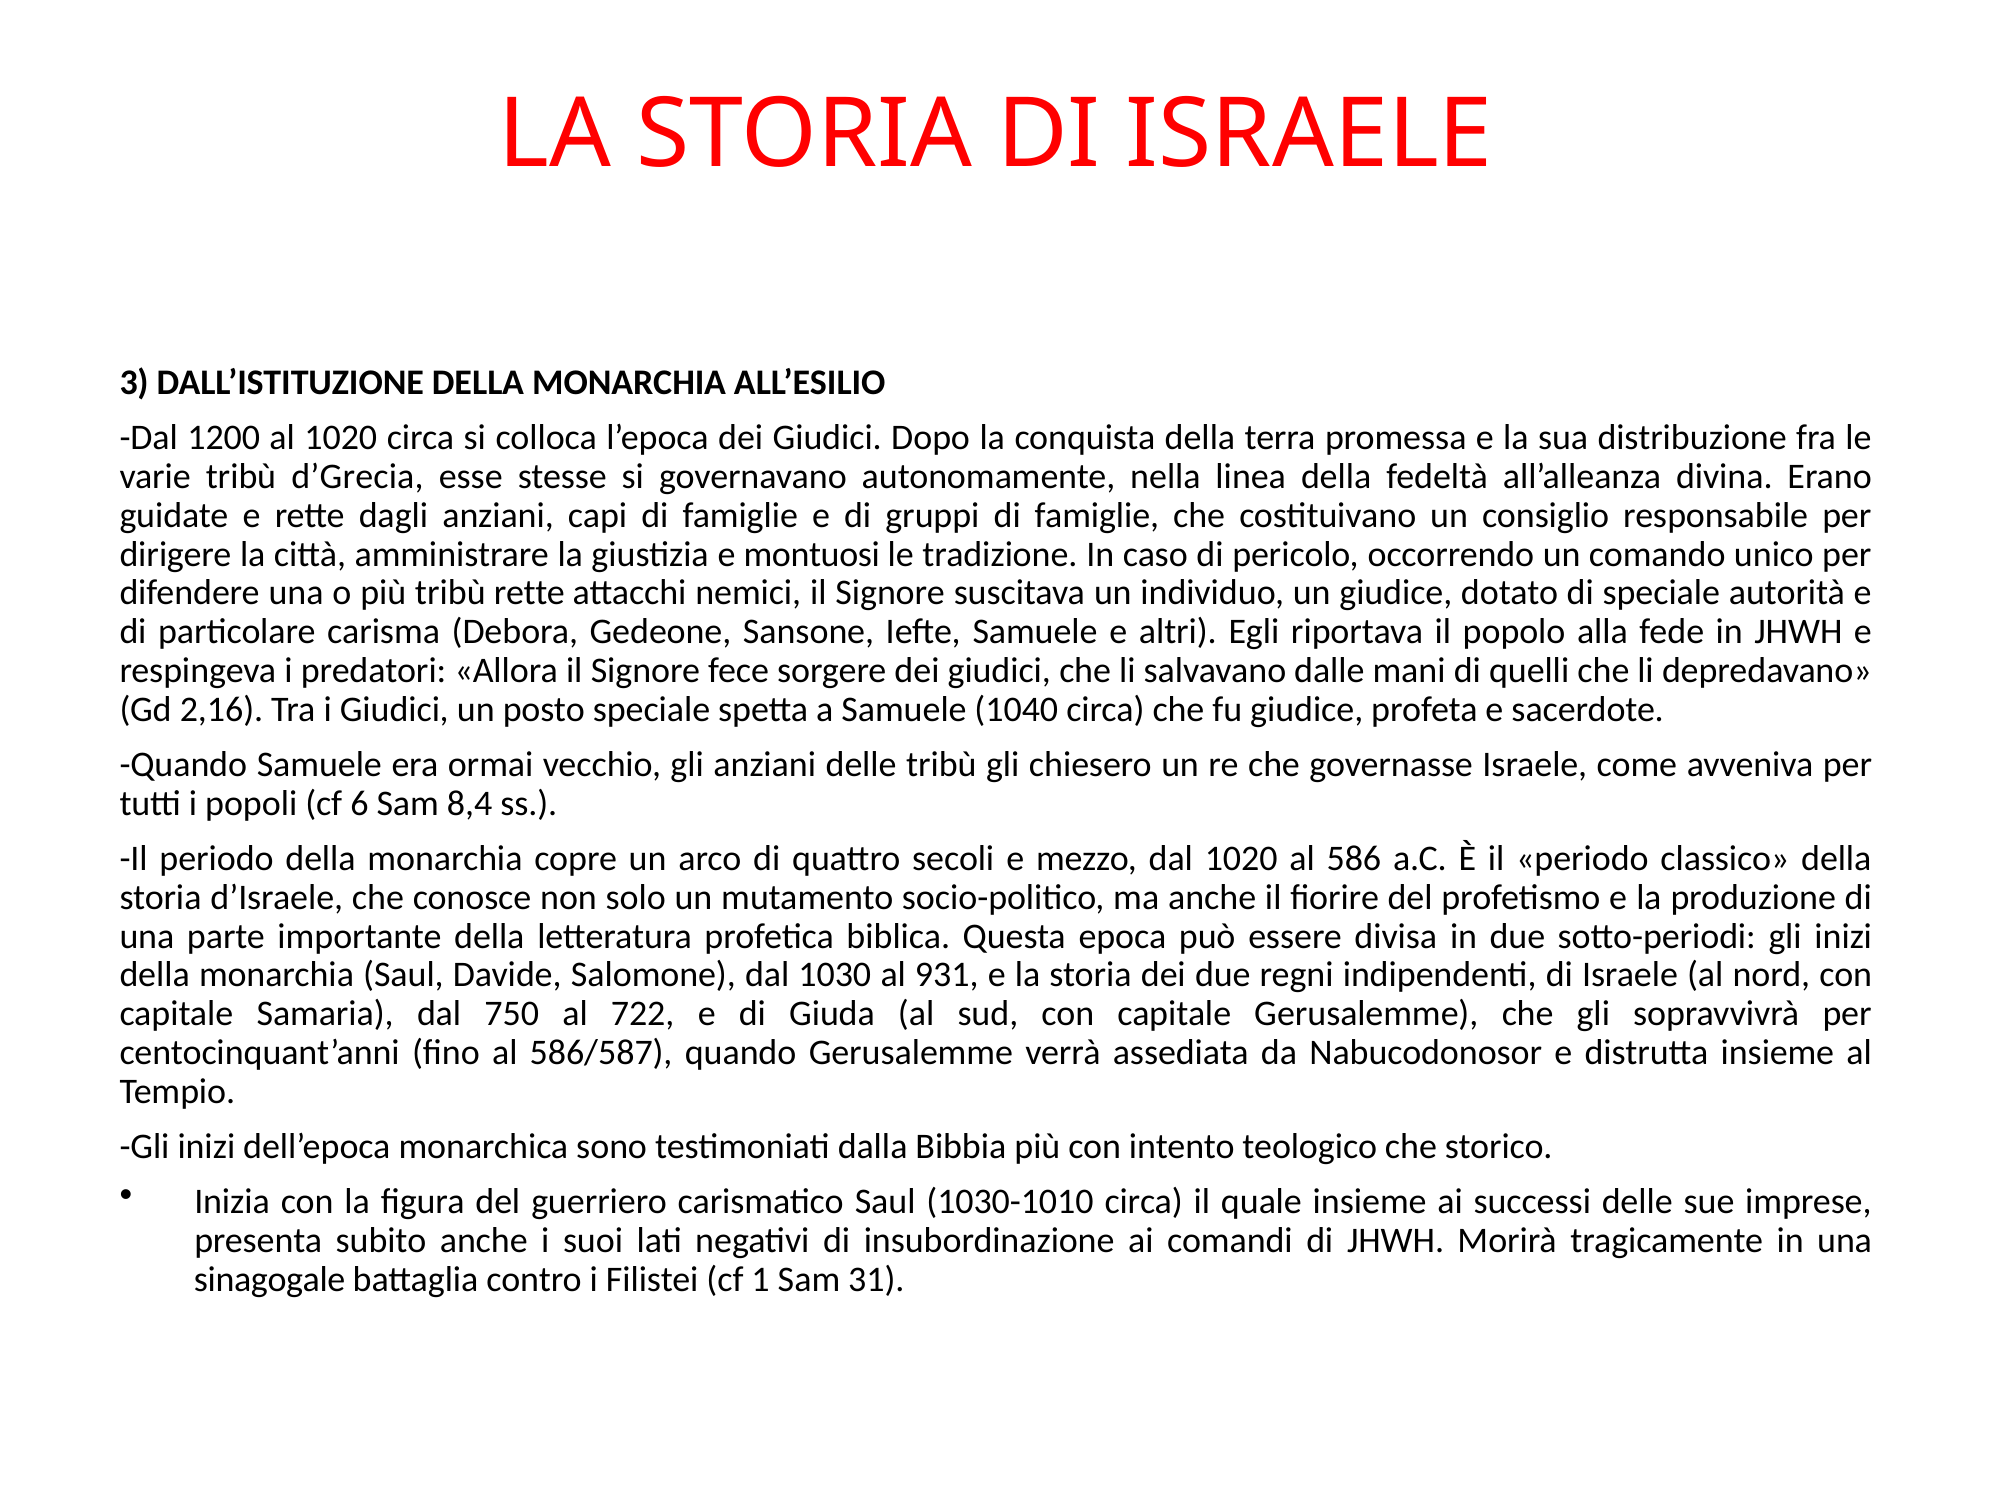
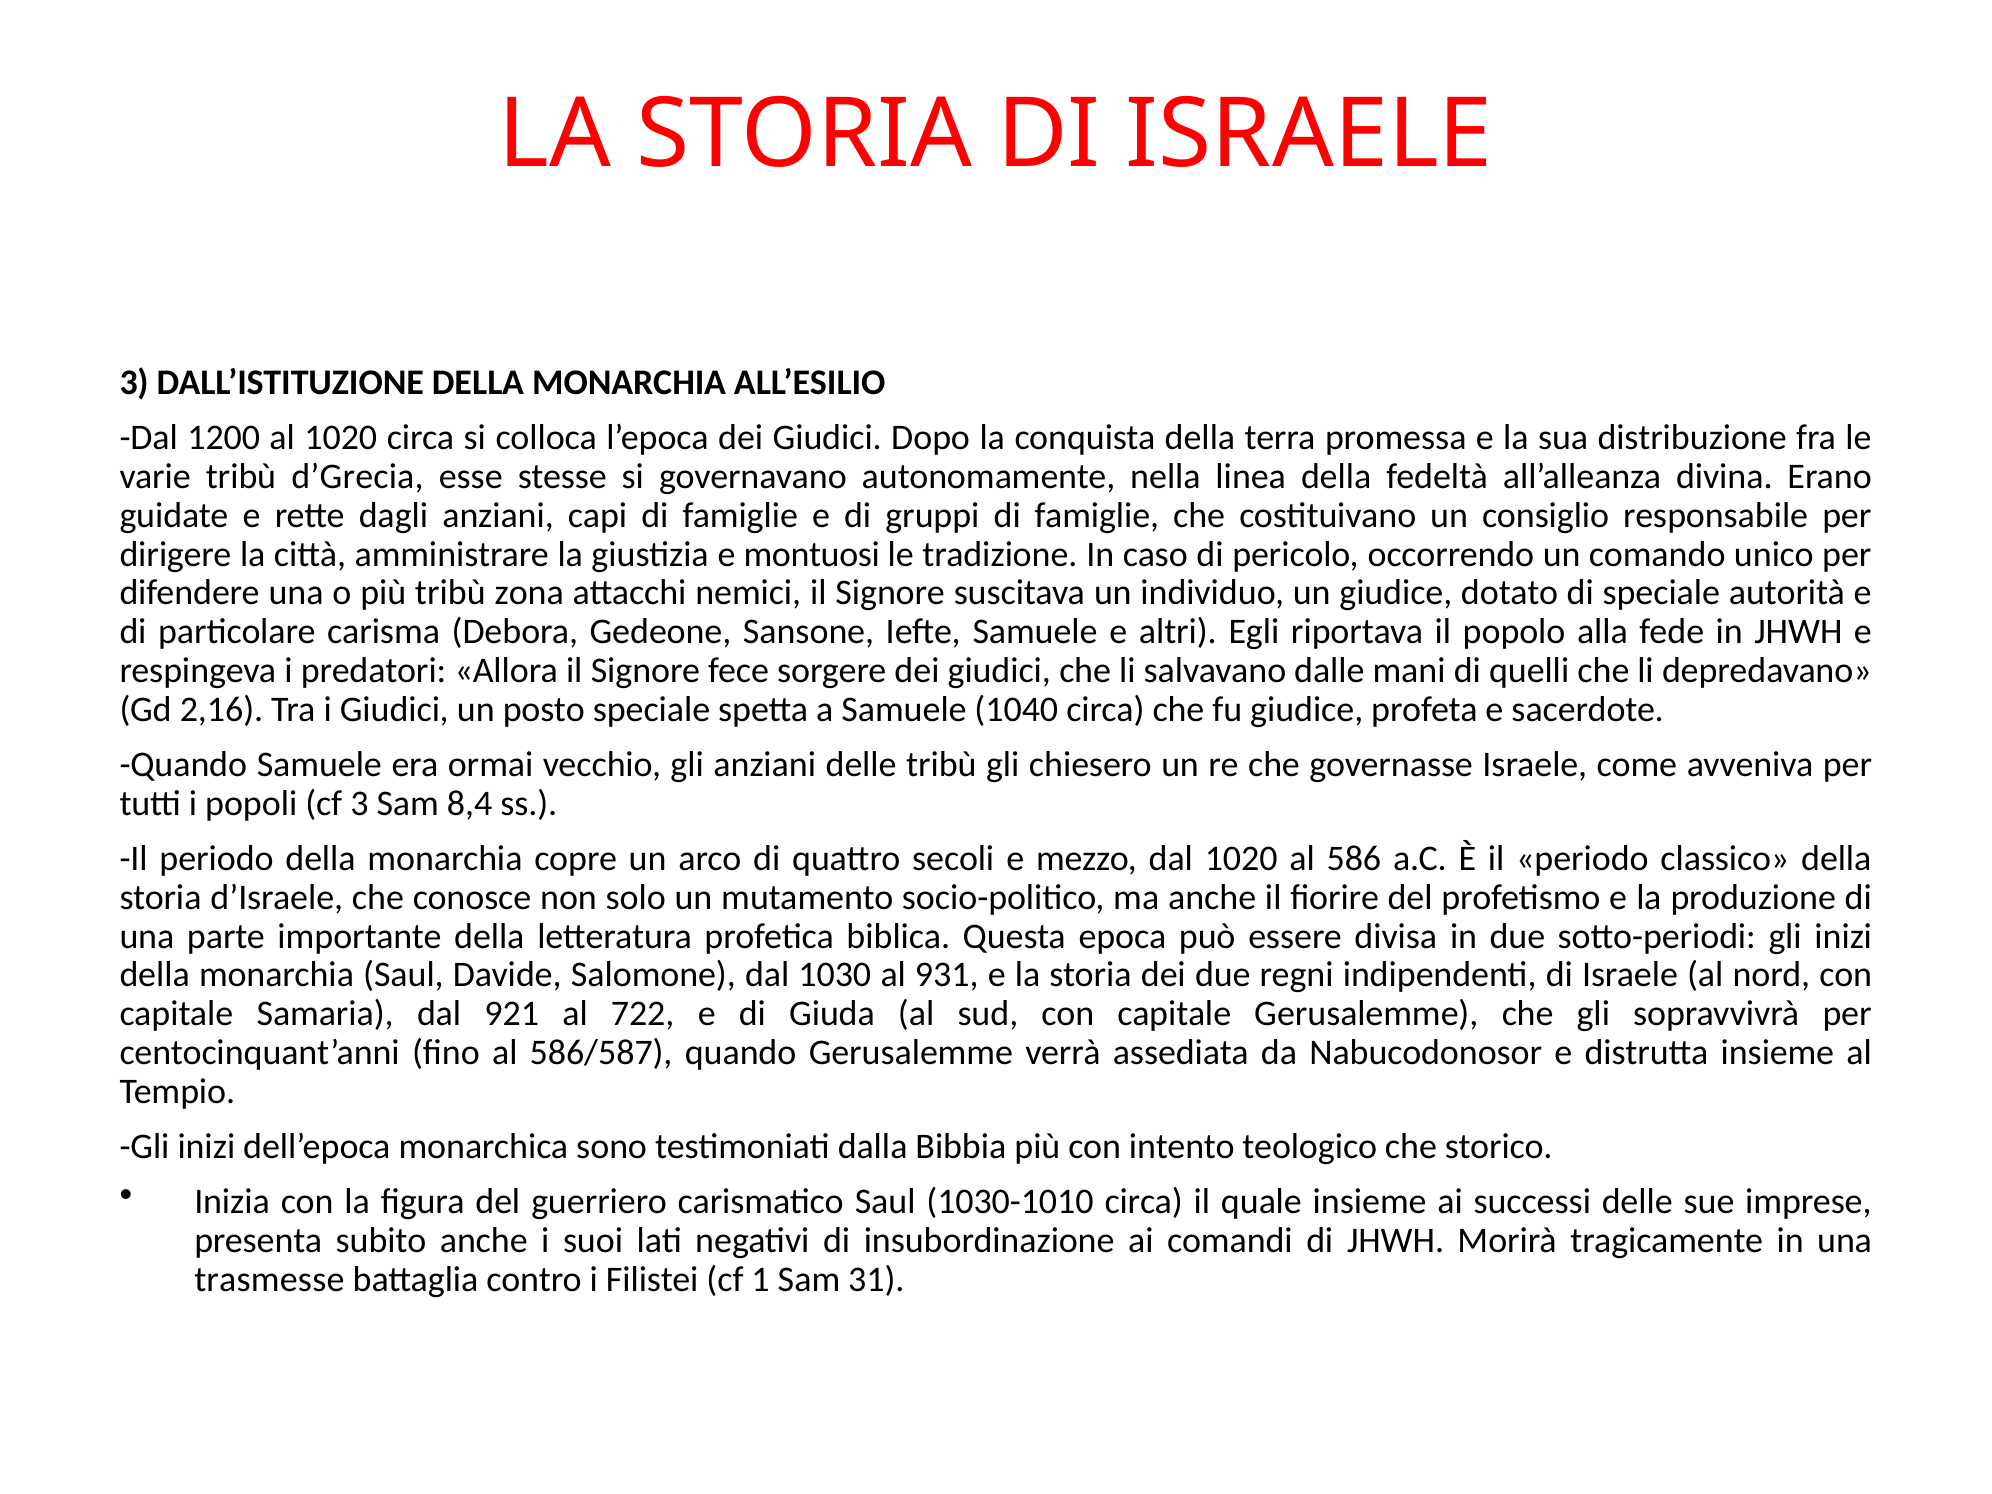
tribù rette: rette -> zona (529, 593)
cf 6: 6 -> 3 (360, 804)
750: 750 -> 921 (512, 1014)
sinagogale: sinagogale -> trasmesse (269, 1279)
